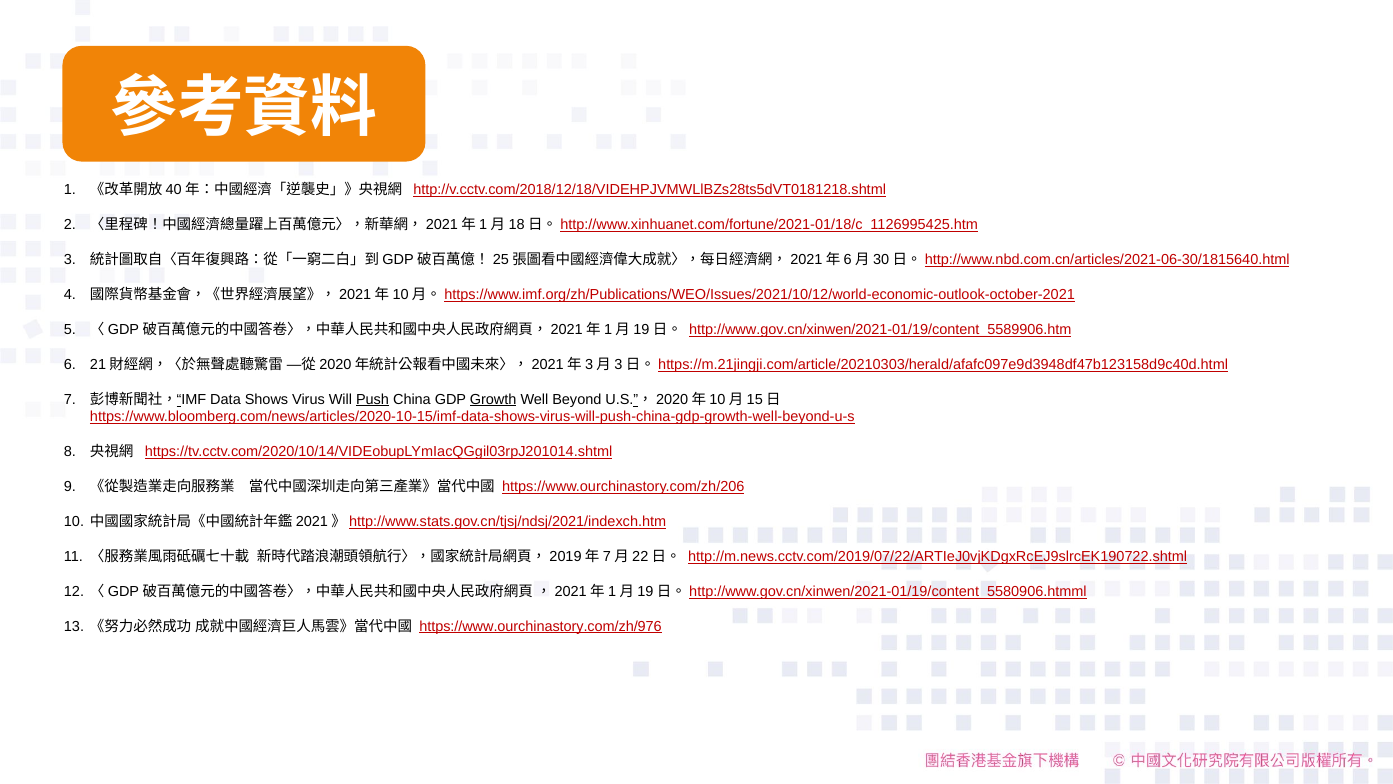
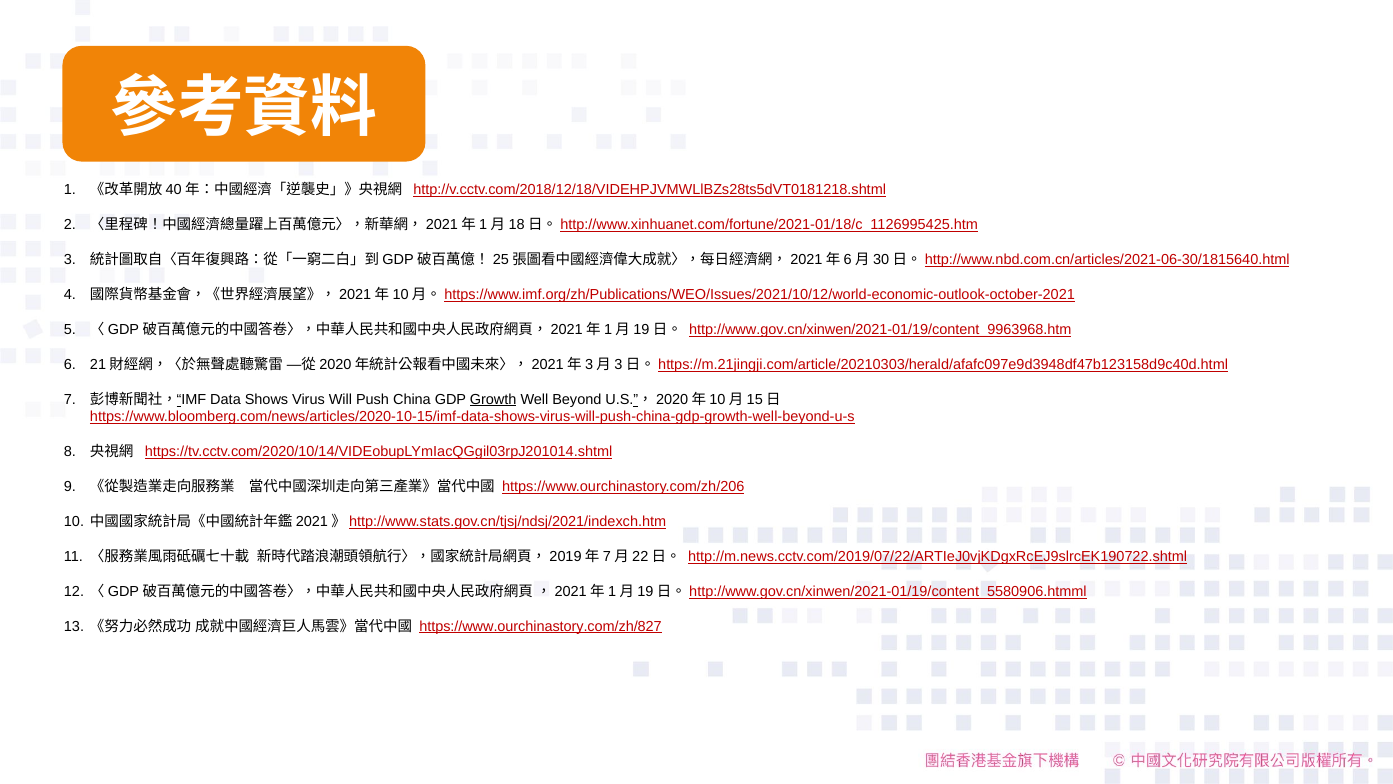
http://www.gov.cn/xinwen/2021-01/19/content_5589906.htm: http://www.gov.cn/xinwen/2021-01/19/content_5589906.htm -> http://www.gov.cn/xinwen/2021-01/19/content_9963968.htm (880, 330)
Push underline: present -> none (373, 399)
https://www.ourchinastory.com/zh/976: https://www.ourchinastory.com/zh/976 -> https://www.ourchinastory.com/zh/827 (541, 626)
